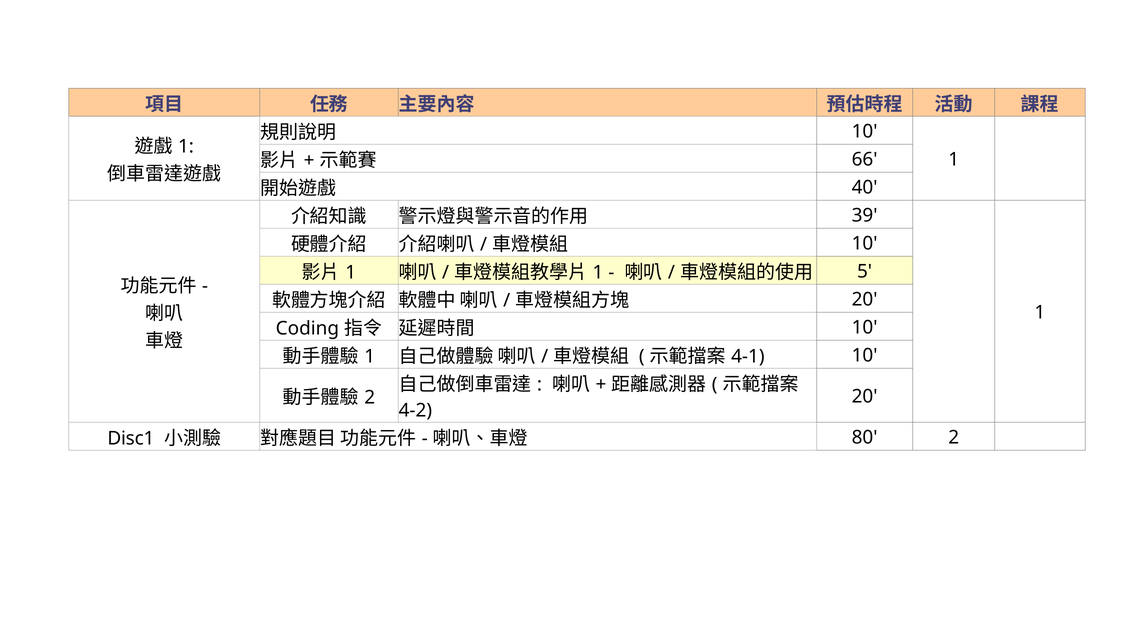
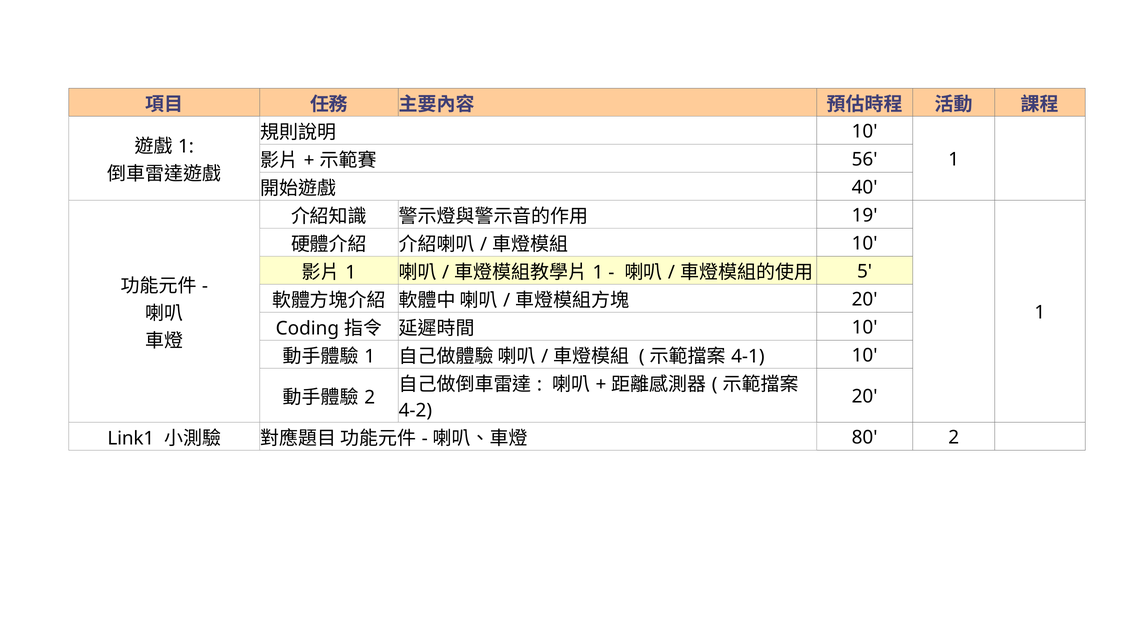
66: 66 -> 56 (865, 159)
39: 39 -> 19 (865, 215)
Disc1: Disc1 -> Link1 (131, 438)
